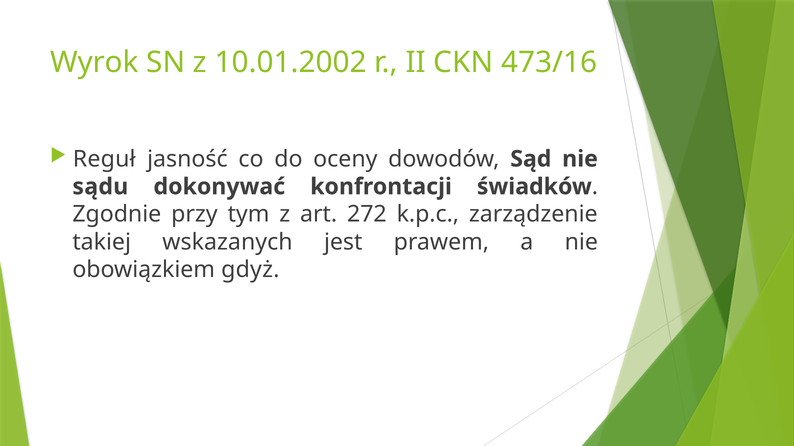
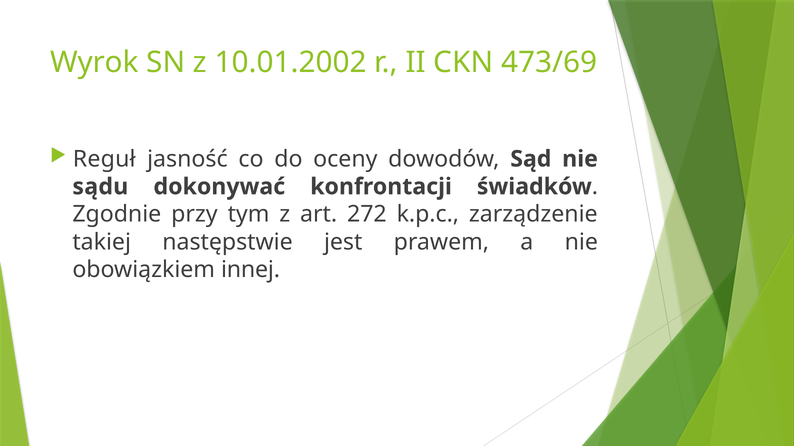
473/16: 473/16 -> 473/69 (549, 63)
wskazanych: wskazanych -> następstwie (228, 242)
gdyż: gdyż -> innej (251, 270)
